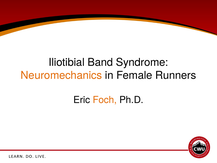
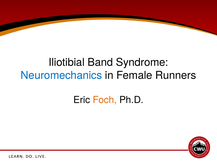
Neuromechanics colour: orange -> blue (61, 75)
